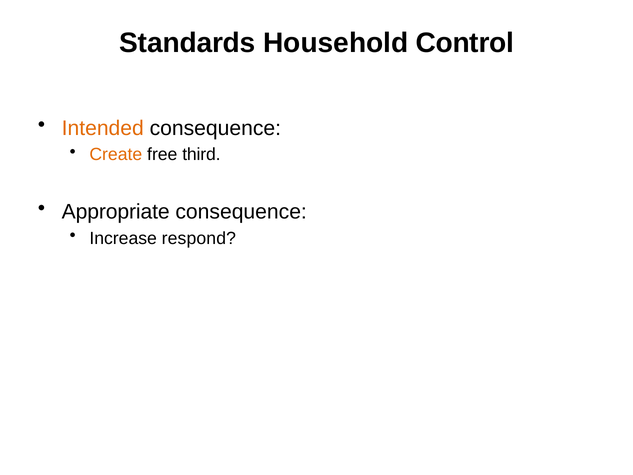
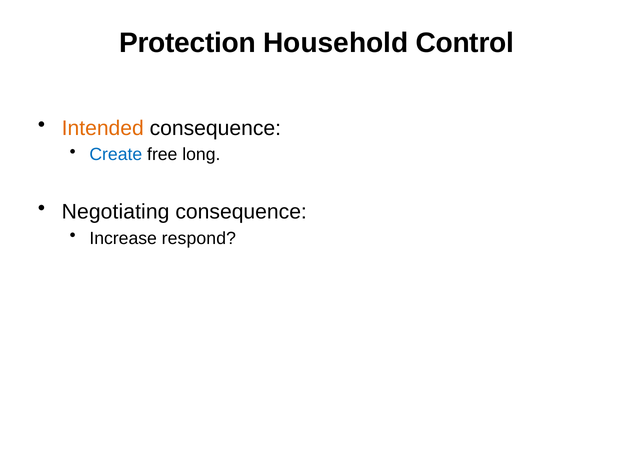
Standards: Standards -> Protection (187, 43)
Create colour: orange -> blue (116, 155)
third: third -> long (201, 155)
Appropriate: Appropriate -> Negotiating (116, 212)
